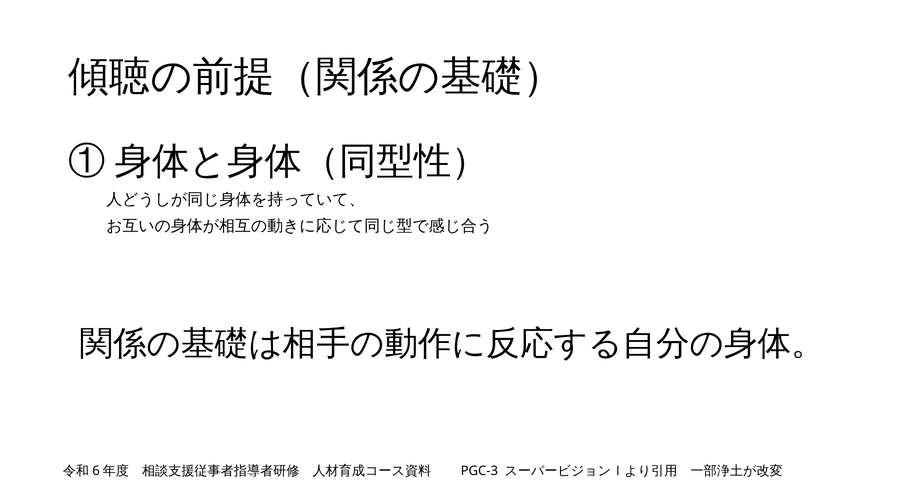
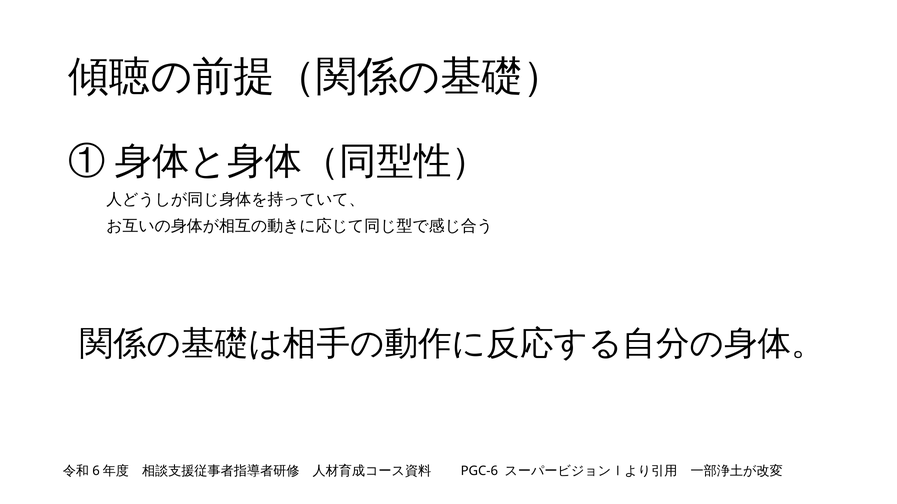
PGC-3: PGC-3 -> PGC-6 (479, 471)
